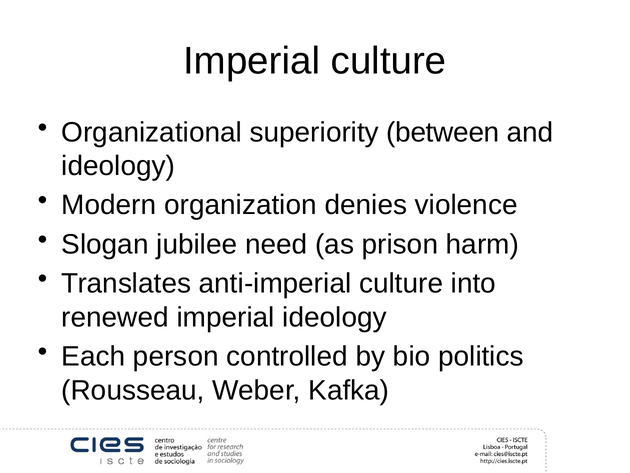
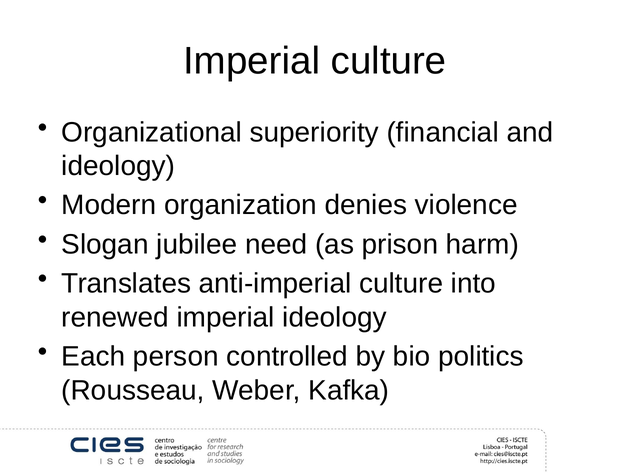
between: between -> financial (443, 132)
